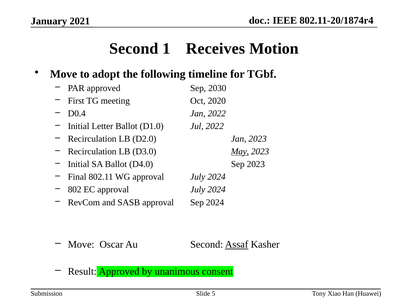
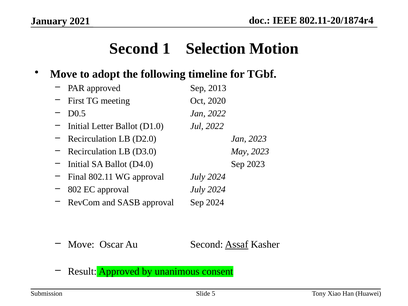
Receives: Receives -> Selection (216, 49)
2030: 2030 -> 2013 (217, 88)
D0.4: D0.4 -> D0.5 (77, 114)
May underline: present -> none (240, 152)
